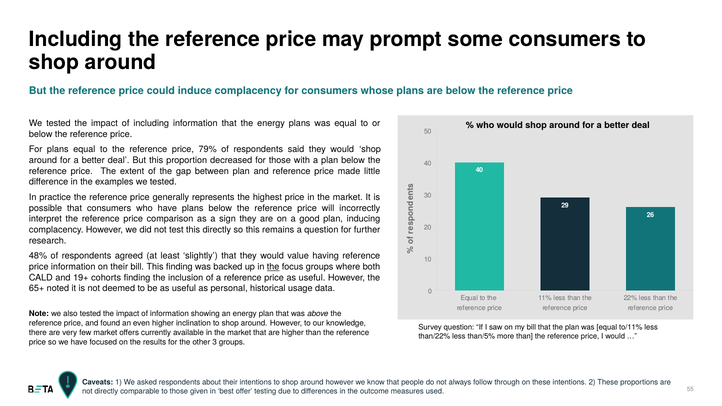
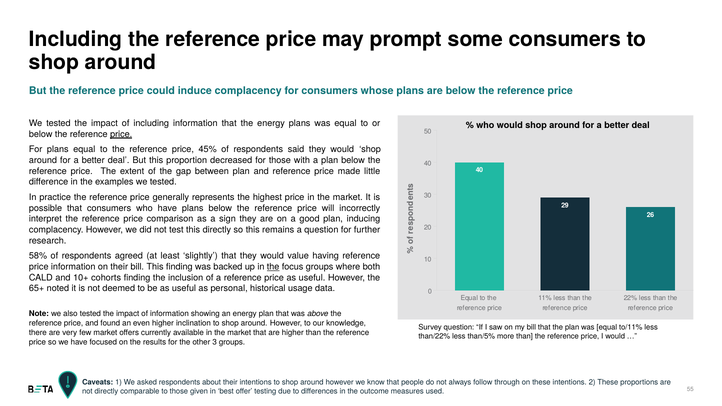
price underline: none -> present (121, 134)
79%: 79% -> 45% (208, 149)
48%: 48% -> 58% (38, 256)
19+: 19+ -> 10+ (81, 278)
